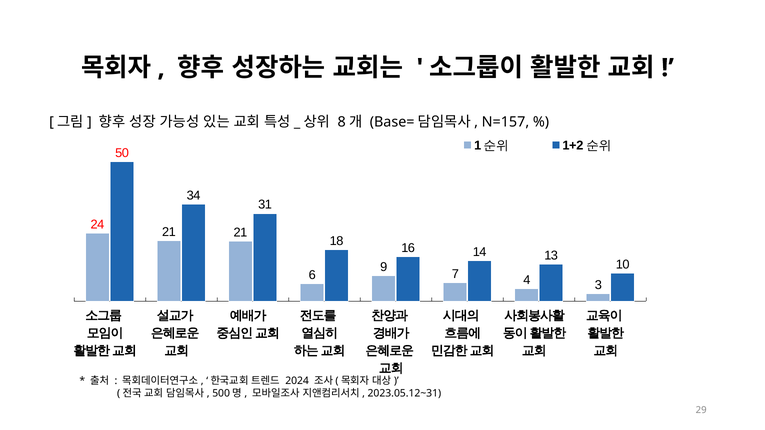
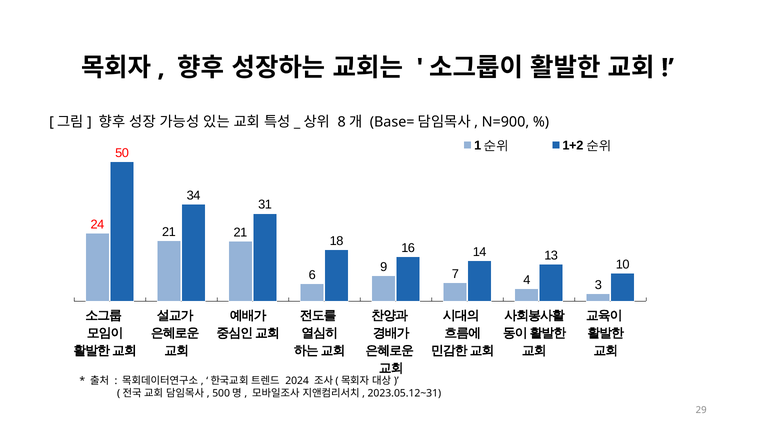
N=157: N=157 -> N=900 (505, 122)
